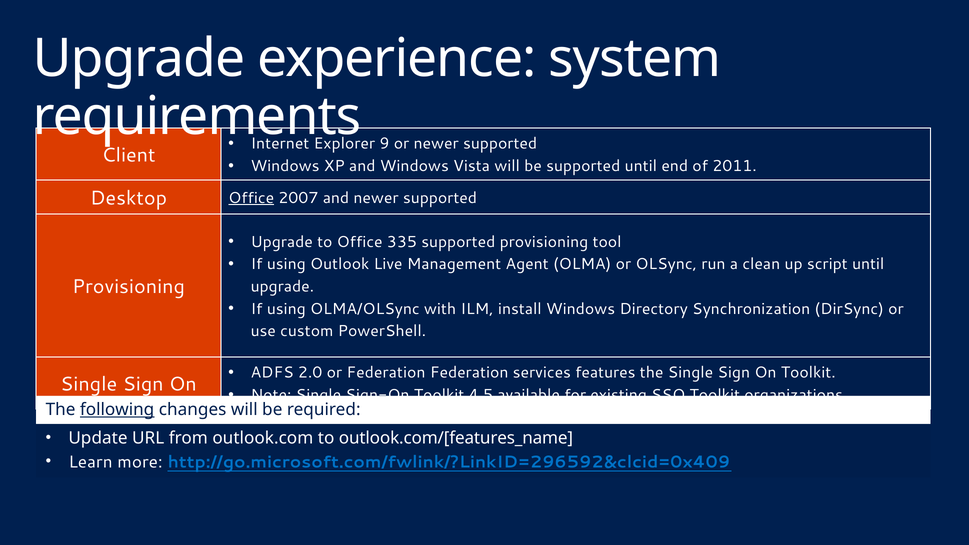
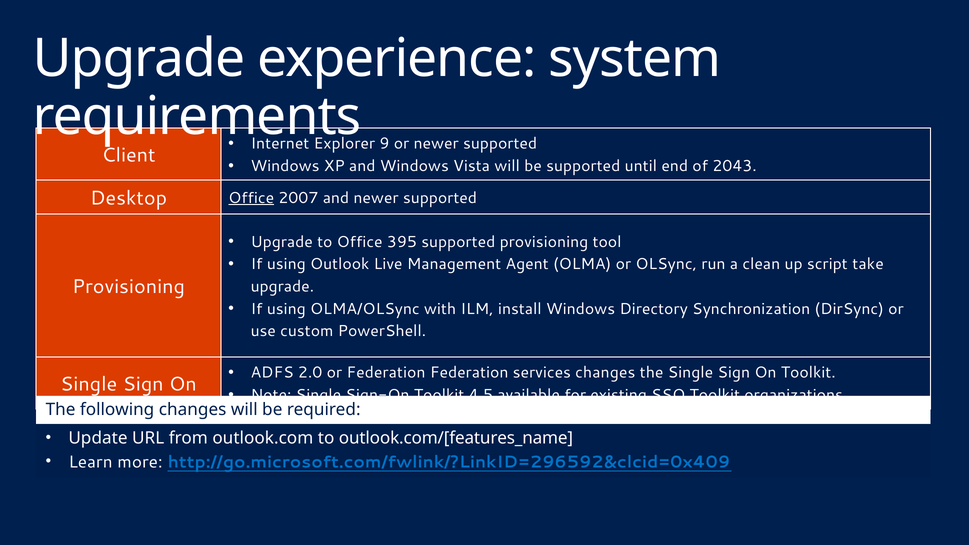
2011: 2011 -> 2043 (734, 166)
335: 335 -> 395 (402, 242)
script until: until -> take (868, 264)
services features: features -> changes (605, 373)
following underline: present -> none (117, 410)
